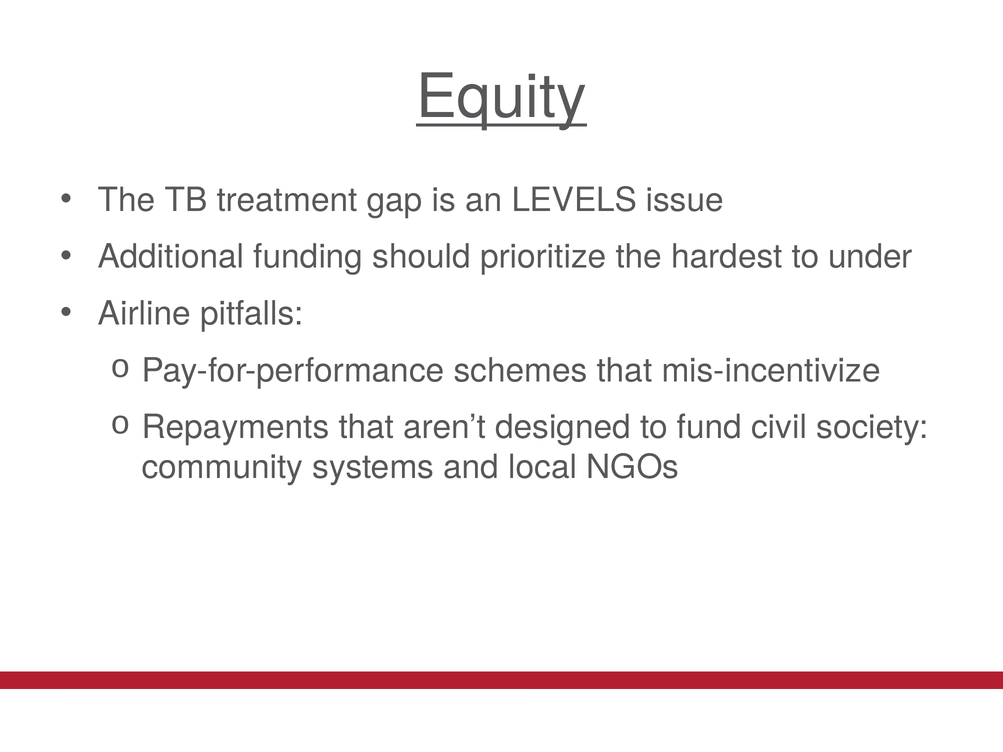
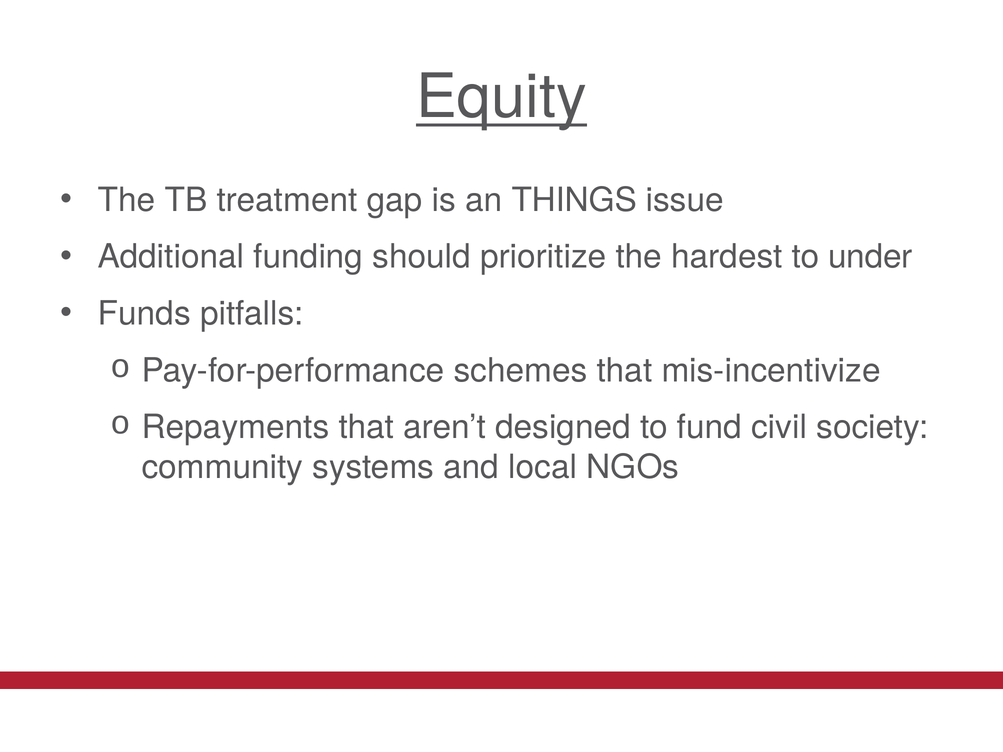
LEVELS: LEVELS -> THINGS (574, 200)
Airline: Airline -> Funds (144, 314)
